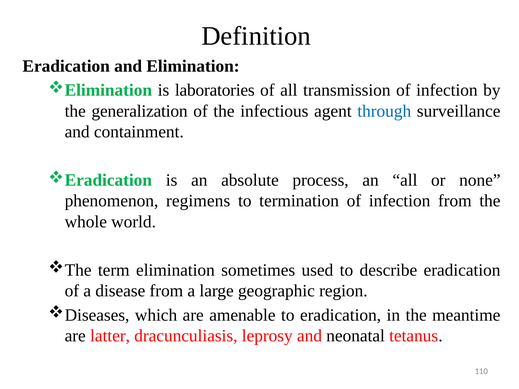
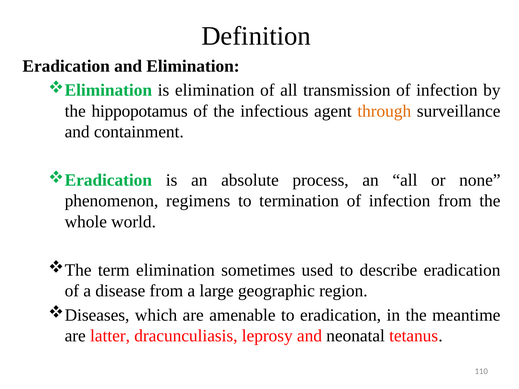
is laboratories: laboratories -> elimination (215, 90)
generalization: generalization -> hippopotamus (140, 111)
through colour: blue -> orange (384, 111)
